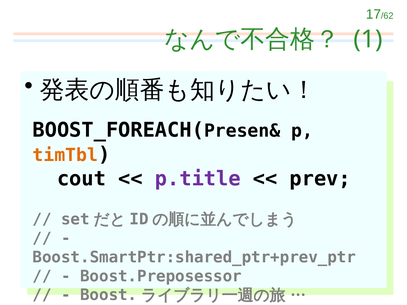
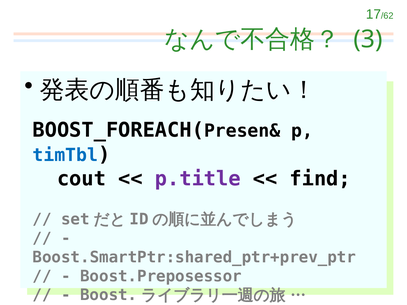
1: 1 -> 3 (368, 39)
timTbl colour: orange -> blue (65, 155)
prev: prev -> find (320, 179)
